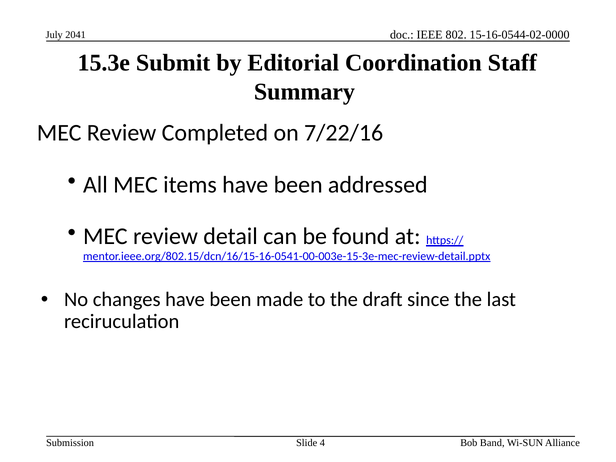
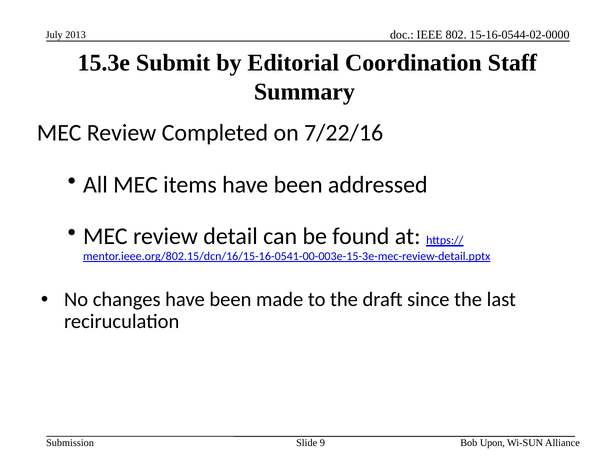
2041: 2041 -> 2013 (76, 35)
4: 4 -> 9 (322, 443)
Band: Band -> Upon (492, 443)
